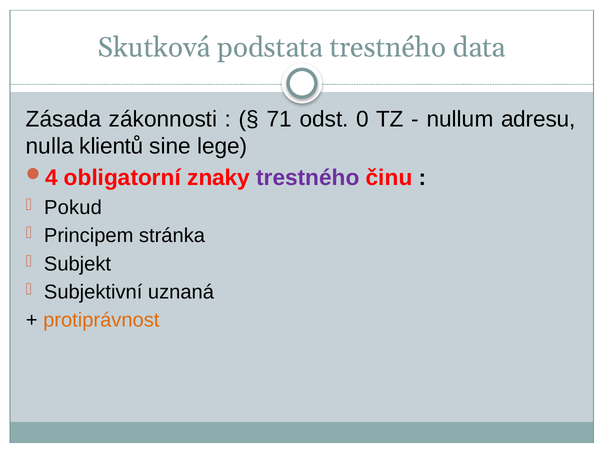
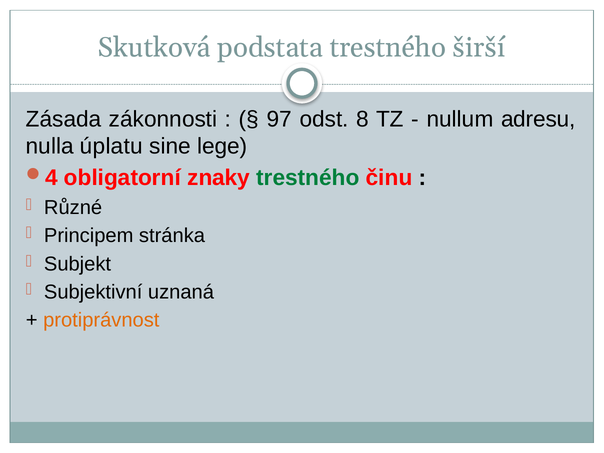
data: data -> širší (479, 48)
71: 71 -> 97 (279, 119)
0: 0 -> 8 (363, 119)
klientů: klientů -> úplatu (111, 146)
trestného colour: purple -> green (308, 178)
Pokud: Pokud -> Různé (73, 208)
